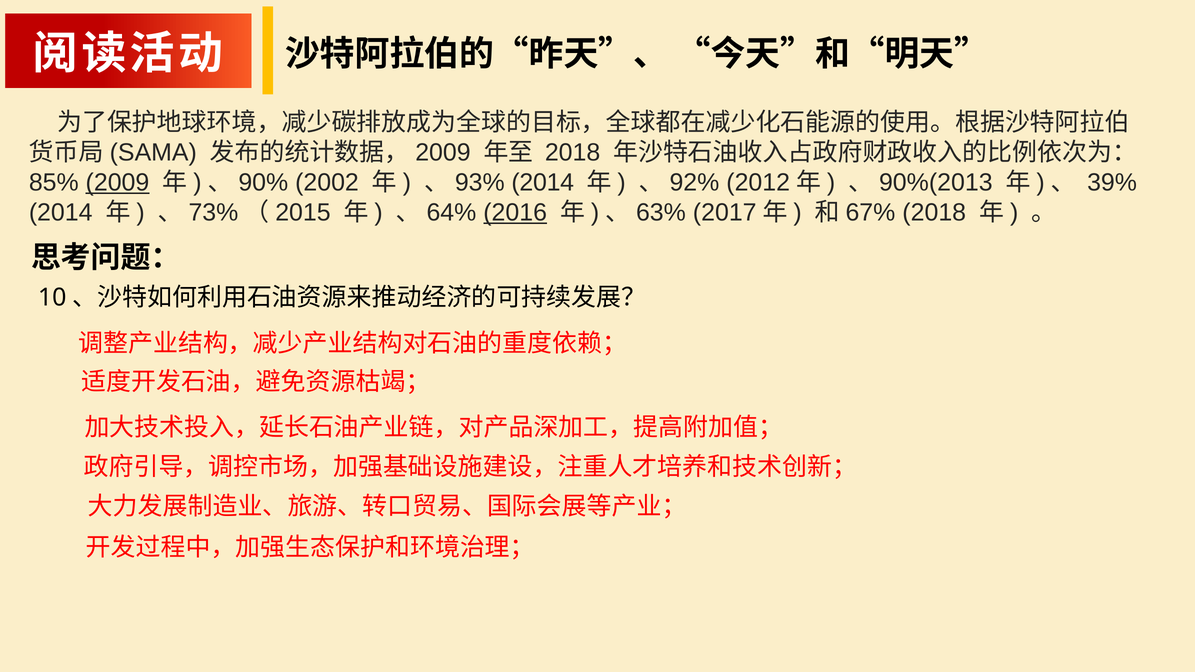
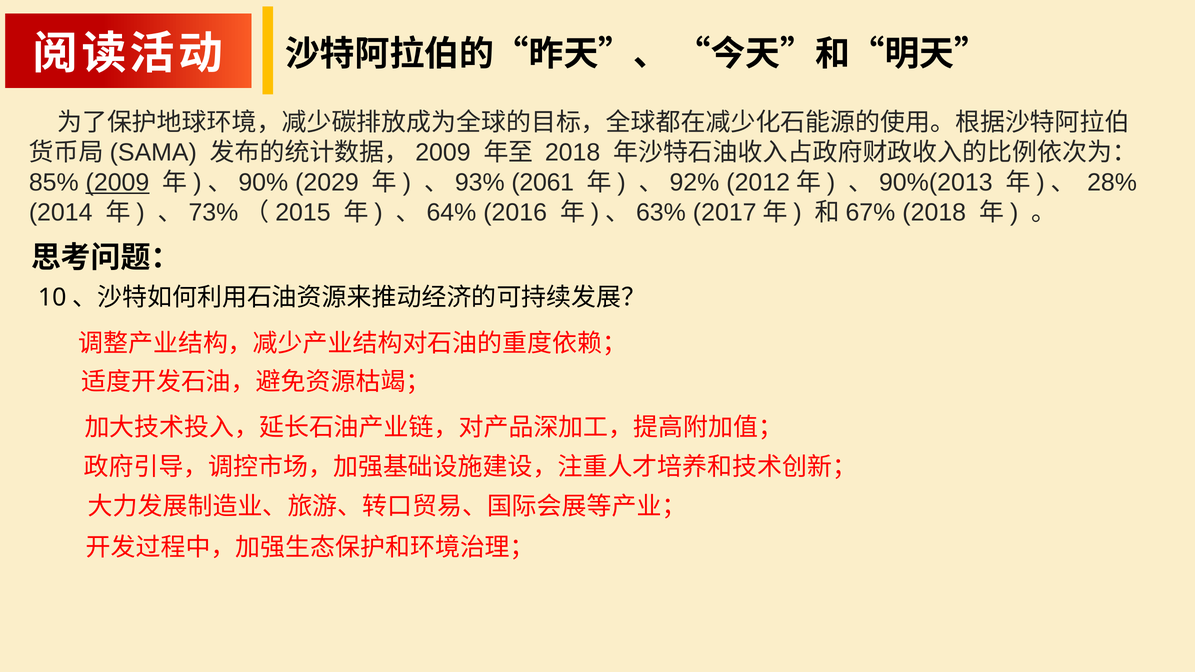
2002: 2002 -> 2029 (327, 182)
、93% 2014: 2014 -> 2061 (543, 182)
39%: 39% -> 28% (1112, 182)
2016 underline: present -> none (515, 212)
